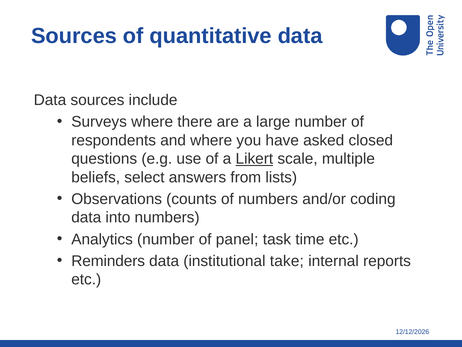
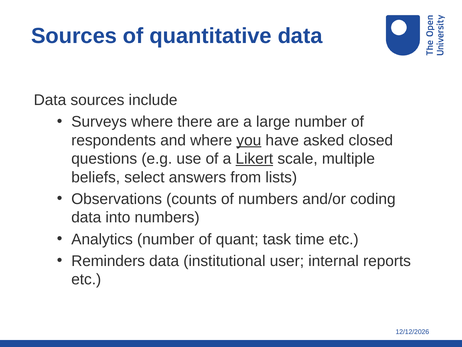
you underline: none -> present (249, 140)
panel: panel -> quant (237, 239)
take: take -> user (287, 261)
